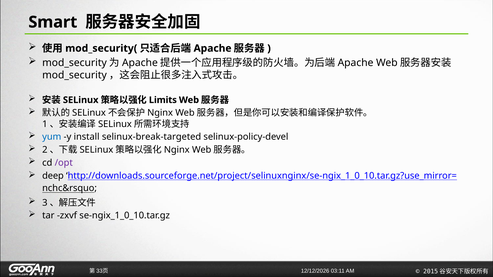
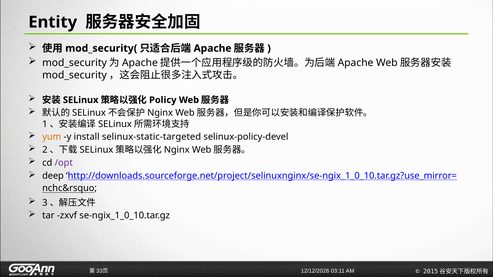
Smart: Smart -> Entity (53, 22)
Limits: Limits -> Policy (163, 100)
yum colour: blue -> orange (52, 137)
selinux-break-targeted: selinux-break-targeted -> selinux-static-targeted (151, 137)
